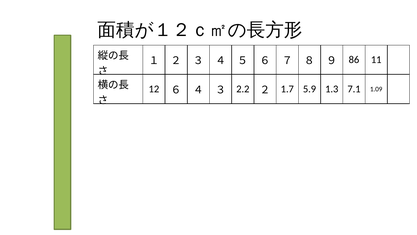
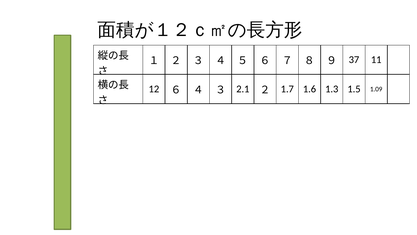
86: 86 -> 37 (354, 60)
2.2: 2.2 -> 2.1 (243, 89)
5.9: 5.9 -> 1.6 (310, 89)
7.1: 7.1 -> 1.5 (354, 89)
